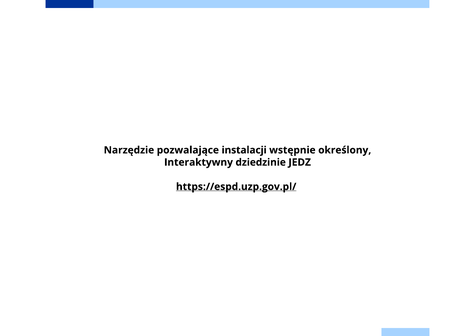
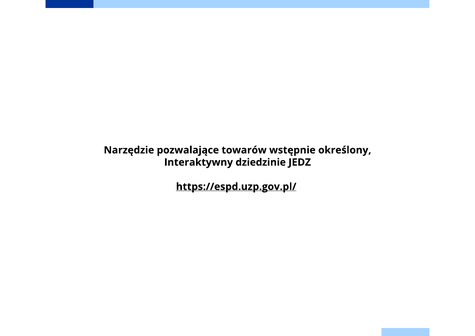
instalacji: instalacji -> towarów (244, 150)
